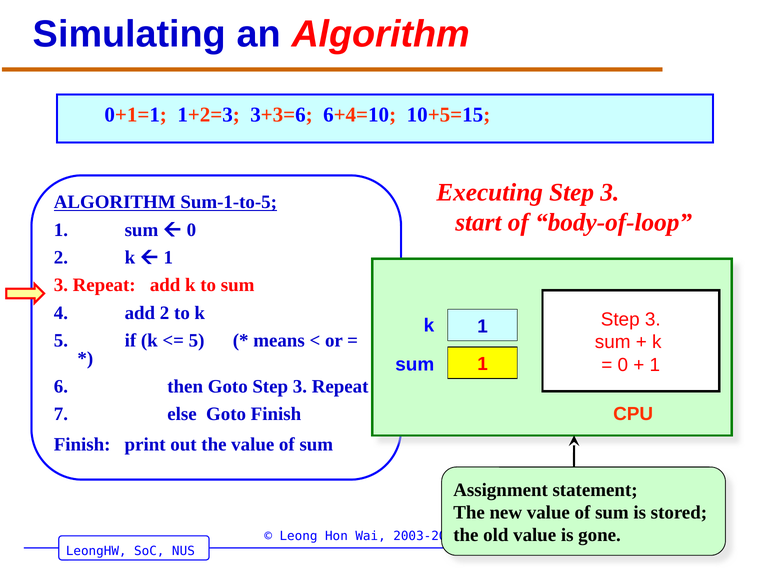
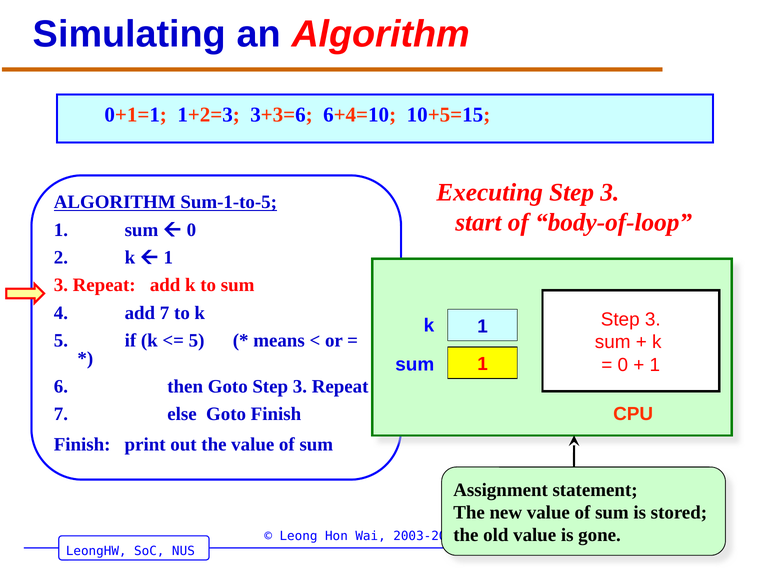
add 2: 2 -> 7 (165, 313)
